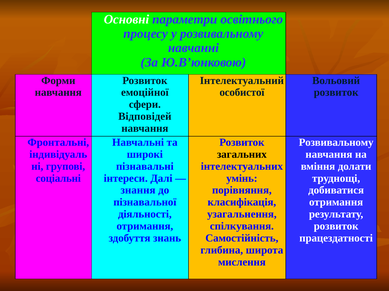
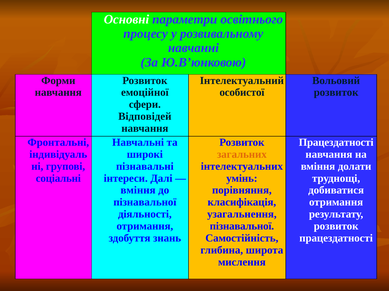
Розвивальному: Розвивальному -> Працездатності (336, 143)
загальних colour: black -> orange (242, 155)
знання: знання -> вміння (138, 191)
спілкування: спілкування -> пізнавальної (242, 227)
